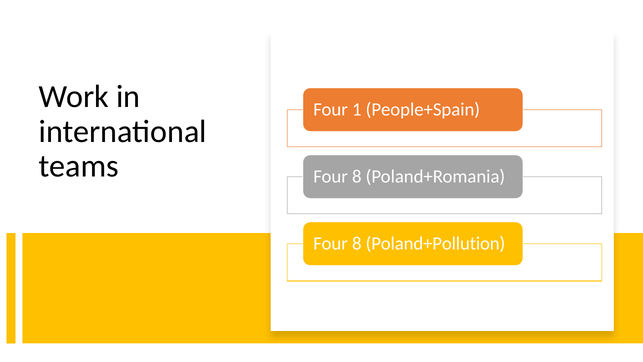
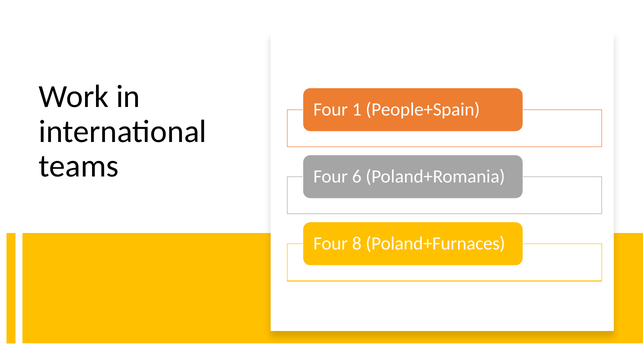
8: 8 -> 6 (357, 176)
Poland+Pollution: Poland+Pollution -> Poland+Furnaces (435, 243)
